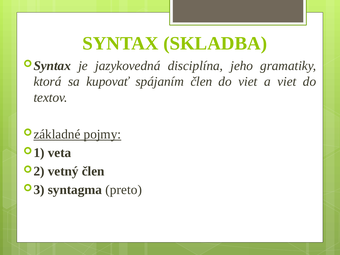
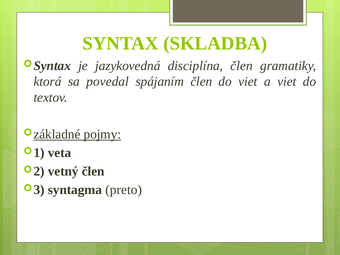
disciplína jeho: jeho -> člen (242, 66)
kupovať: kupovať -> povedal (108, 82)
